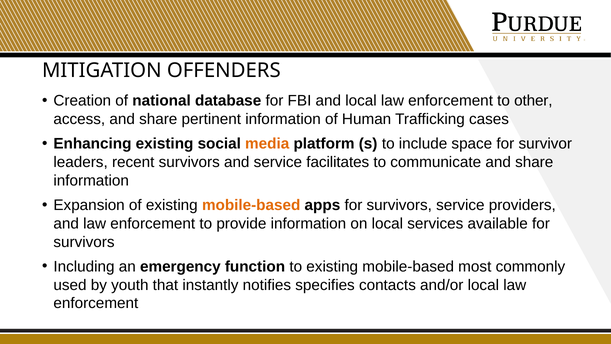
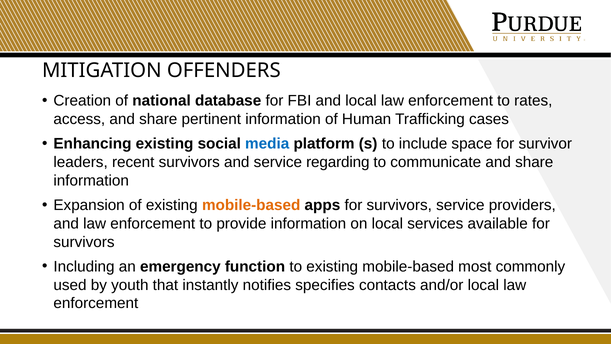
other: other -> rates (533, 101)
media colour: orange -> blue (267, 144)
facilitates: facilitates -> regarding (338, 162)
